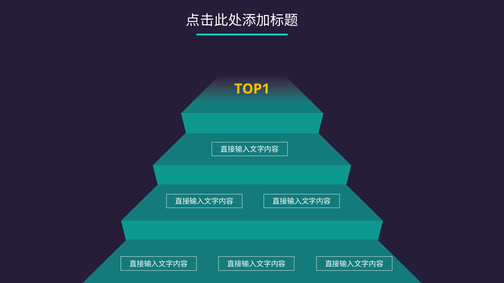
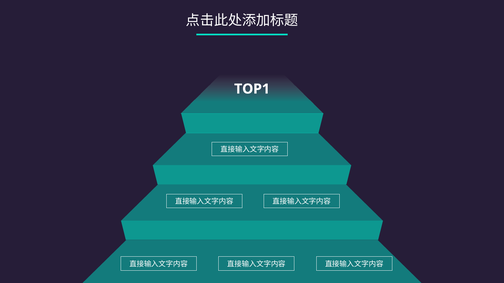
TOP1 colour: yellow -> white (252, 89)
